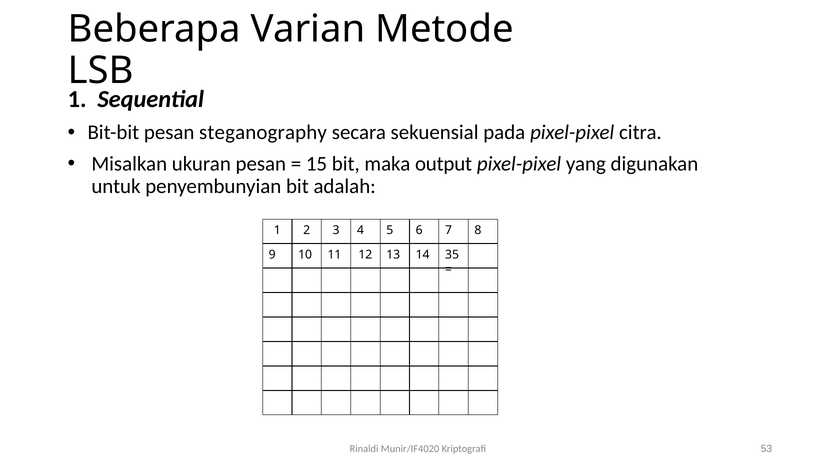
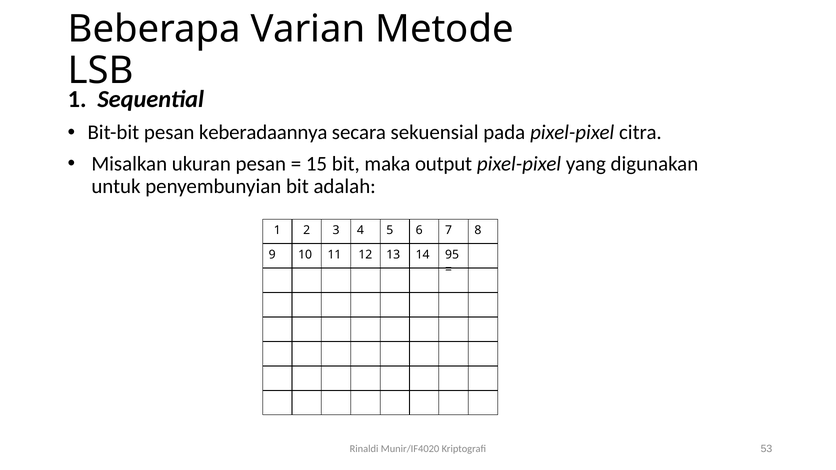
steganography: steganography -> keberadaannya (263, 133)
35: 35 -> 95 (452, 255)
